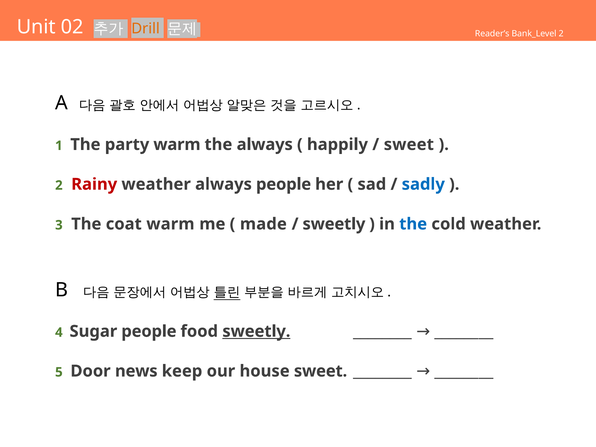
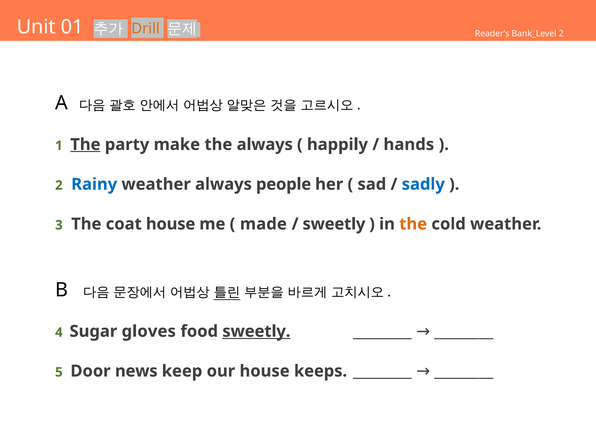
02: 02 -> 01 (72, 27)
The underline: none -> present (85, 145)
party warm: warm -> make (177, 145)
sweet: sweet -> hands (409, 145)
Rainy colour: red -> blue (94, 184)
coat warm: warm -> house (171, 224)
the colour: blue -> orange (413, 224)
Sugar people: people -> gloves (149, 331)
house sweet: sweet -> keeps (321, 371)
